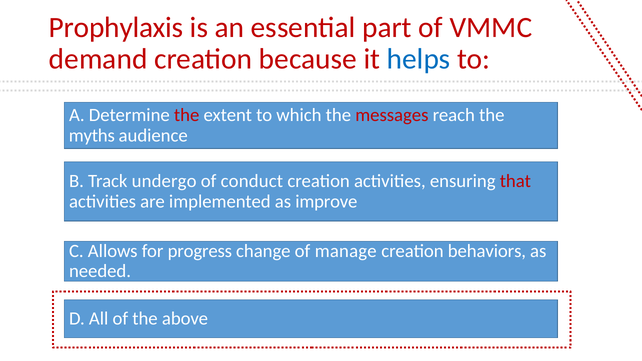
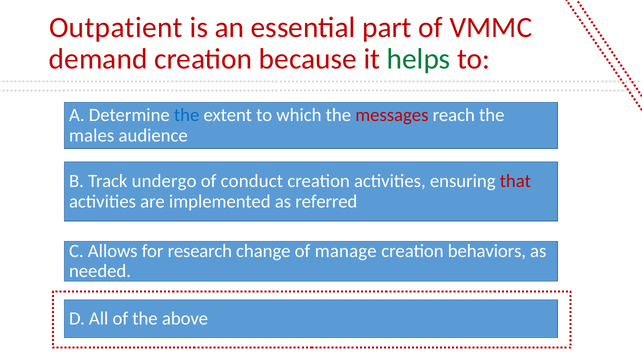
Prophylaxis: Prophylaxis -> Outpatient (116, 27)
helps colour: blue -> green (419, 59)
the colour: red -> blue (187, 115)
myths: myths -> males (92, 135)
improve: improve -> referred (326, 201)
progress: progress -> research (200, 251)
